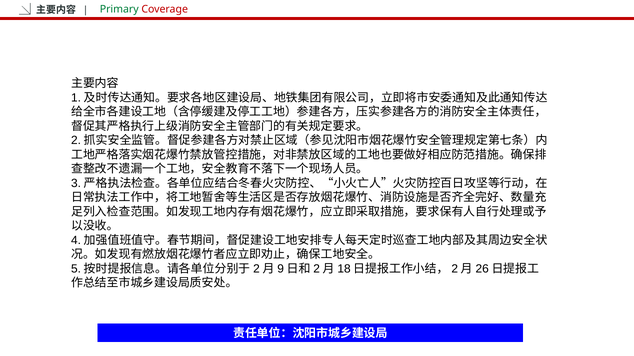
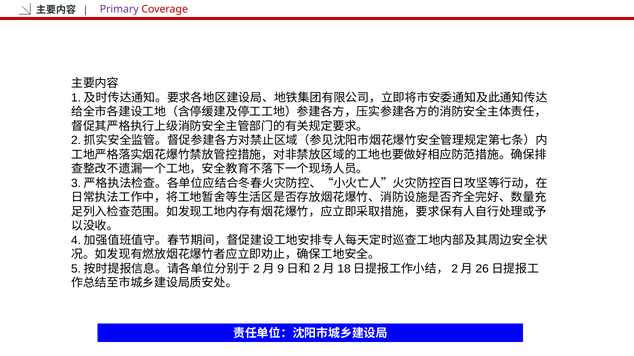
Primary colour: green -> purple (119, 9)
